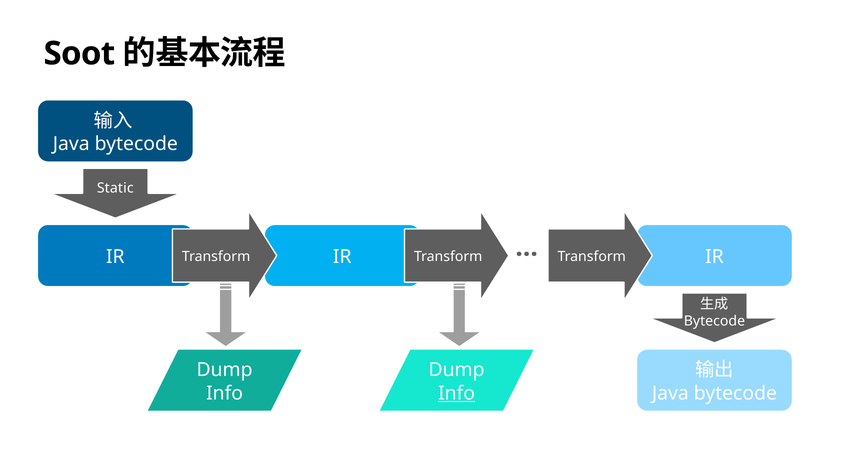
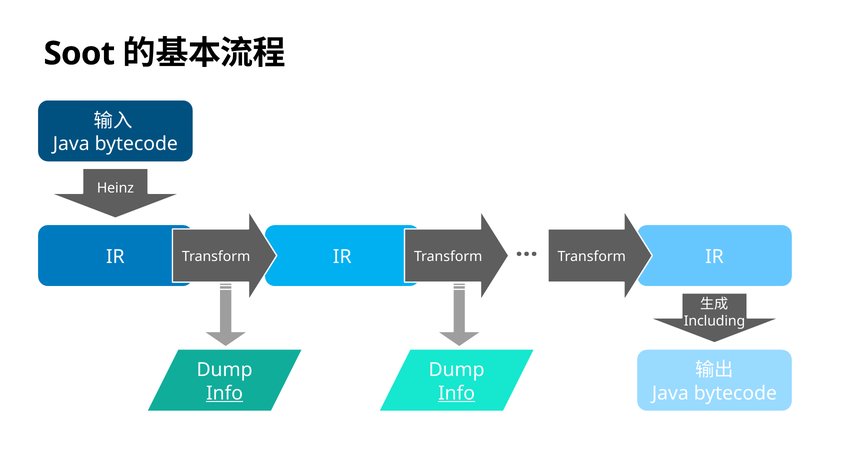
Static: Static -> Heinz (115, 188)
Bytecode: Bytecode -> Including (715, 321)
Info underline: none -> present (225, 393)
